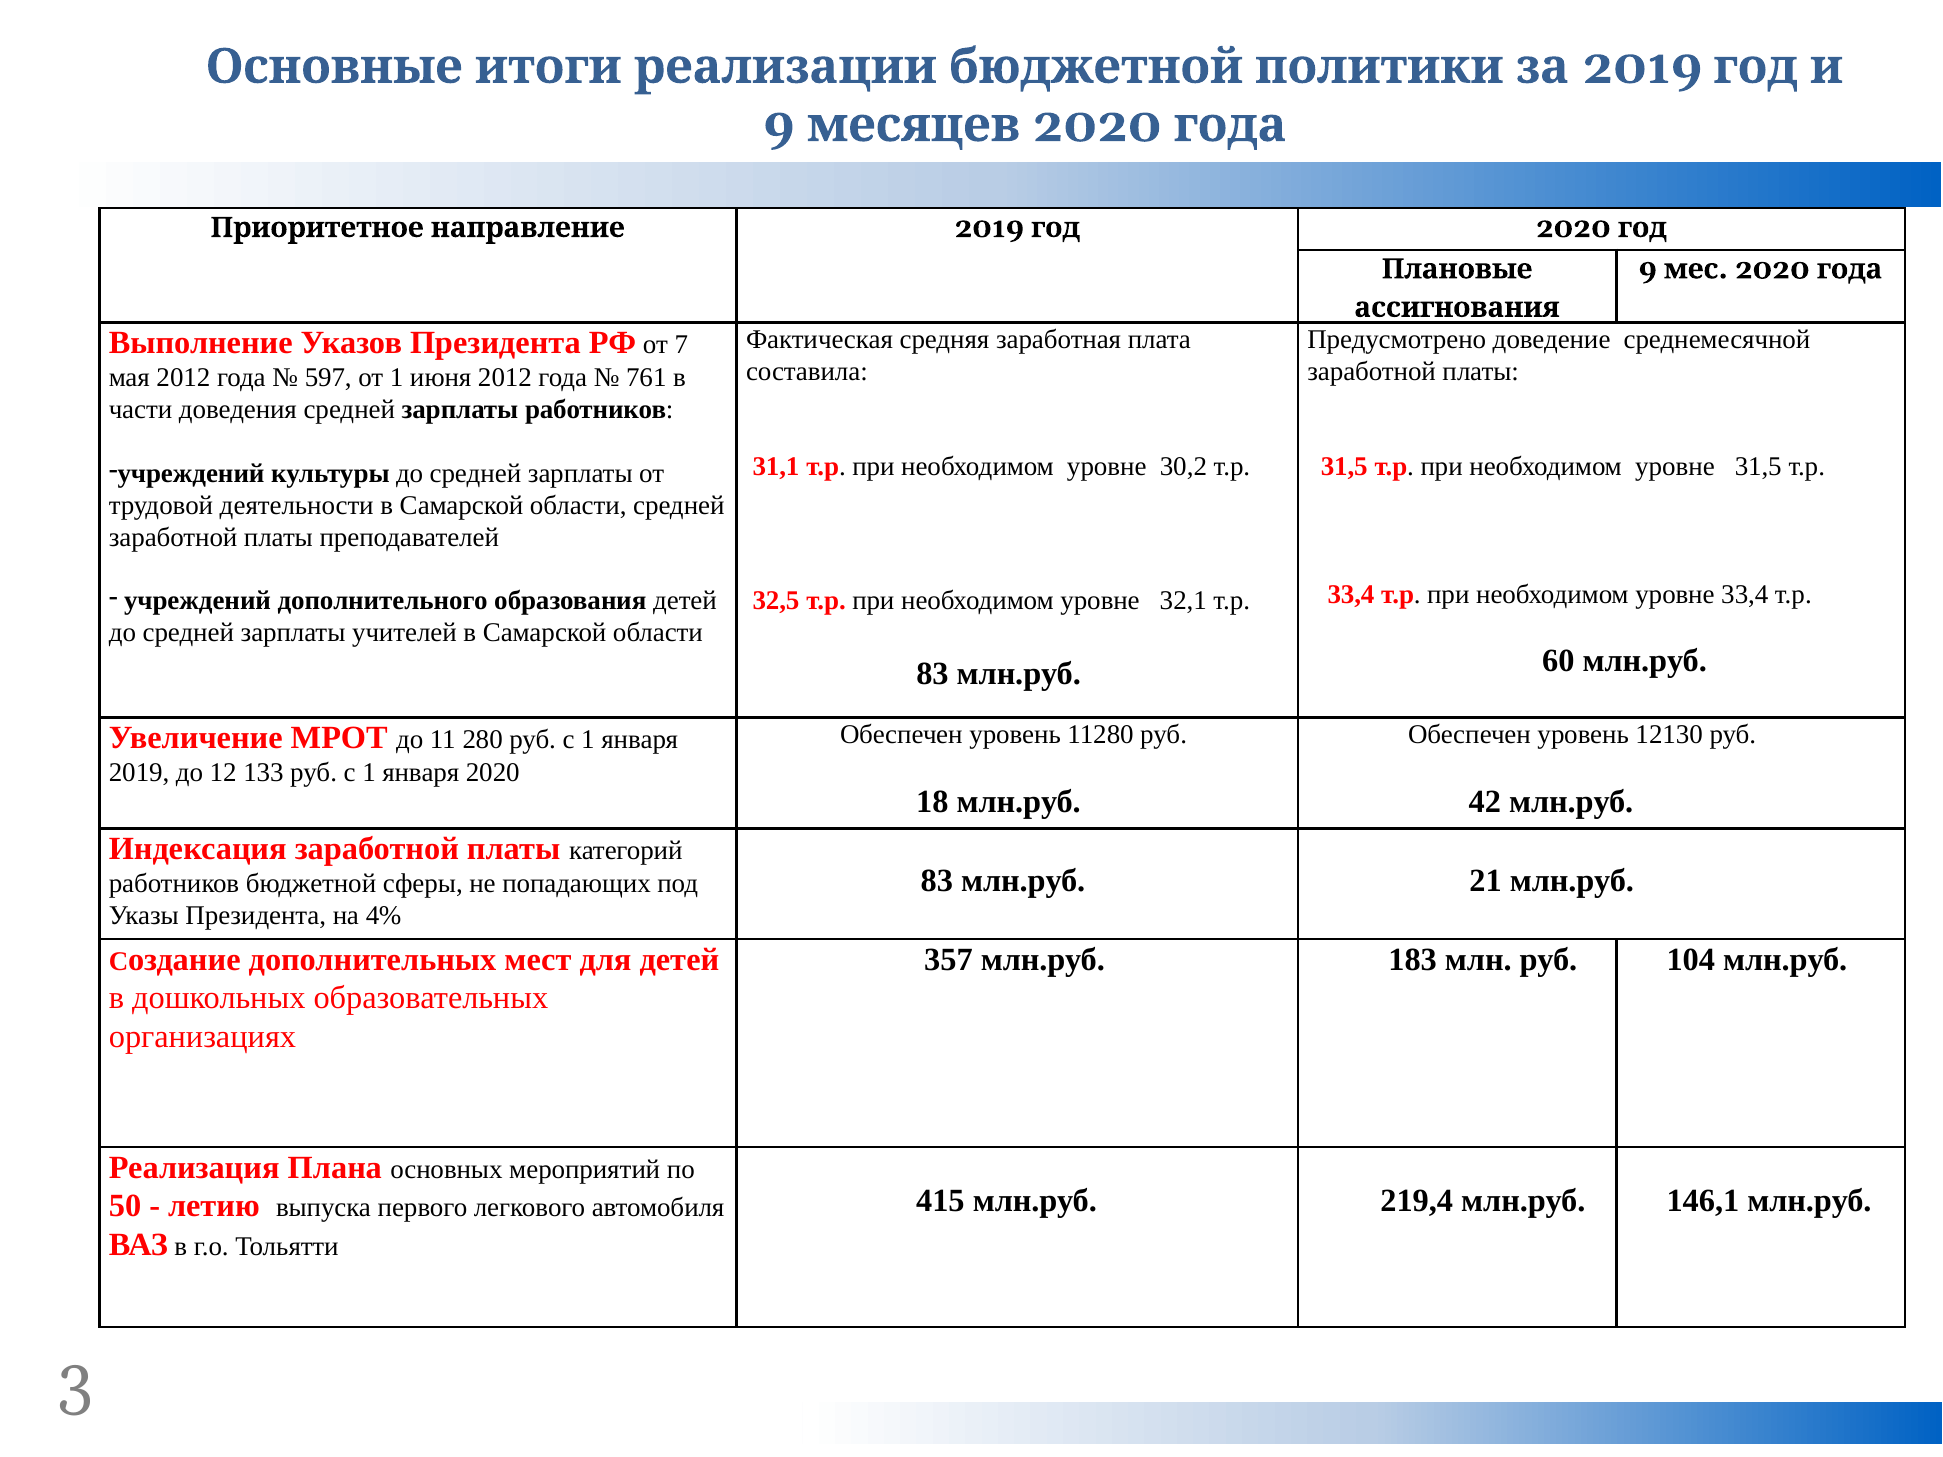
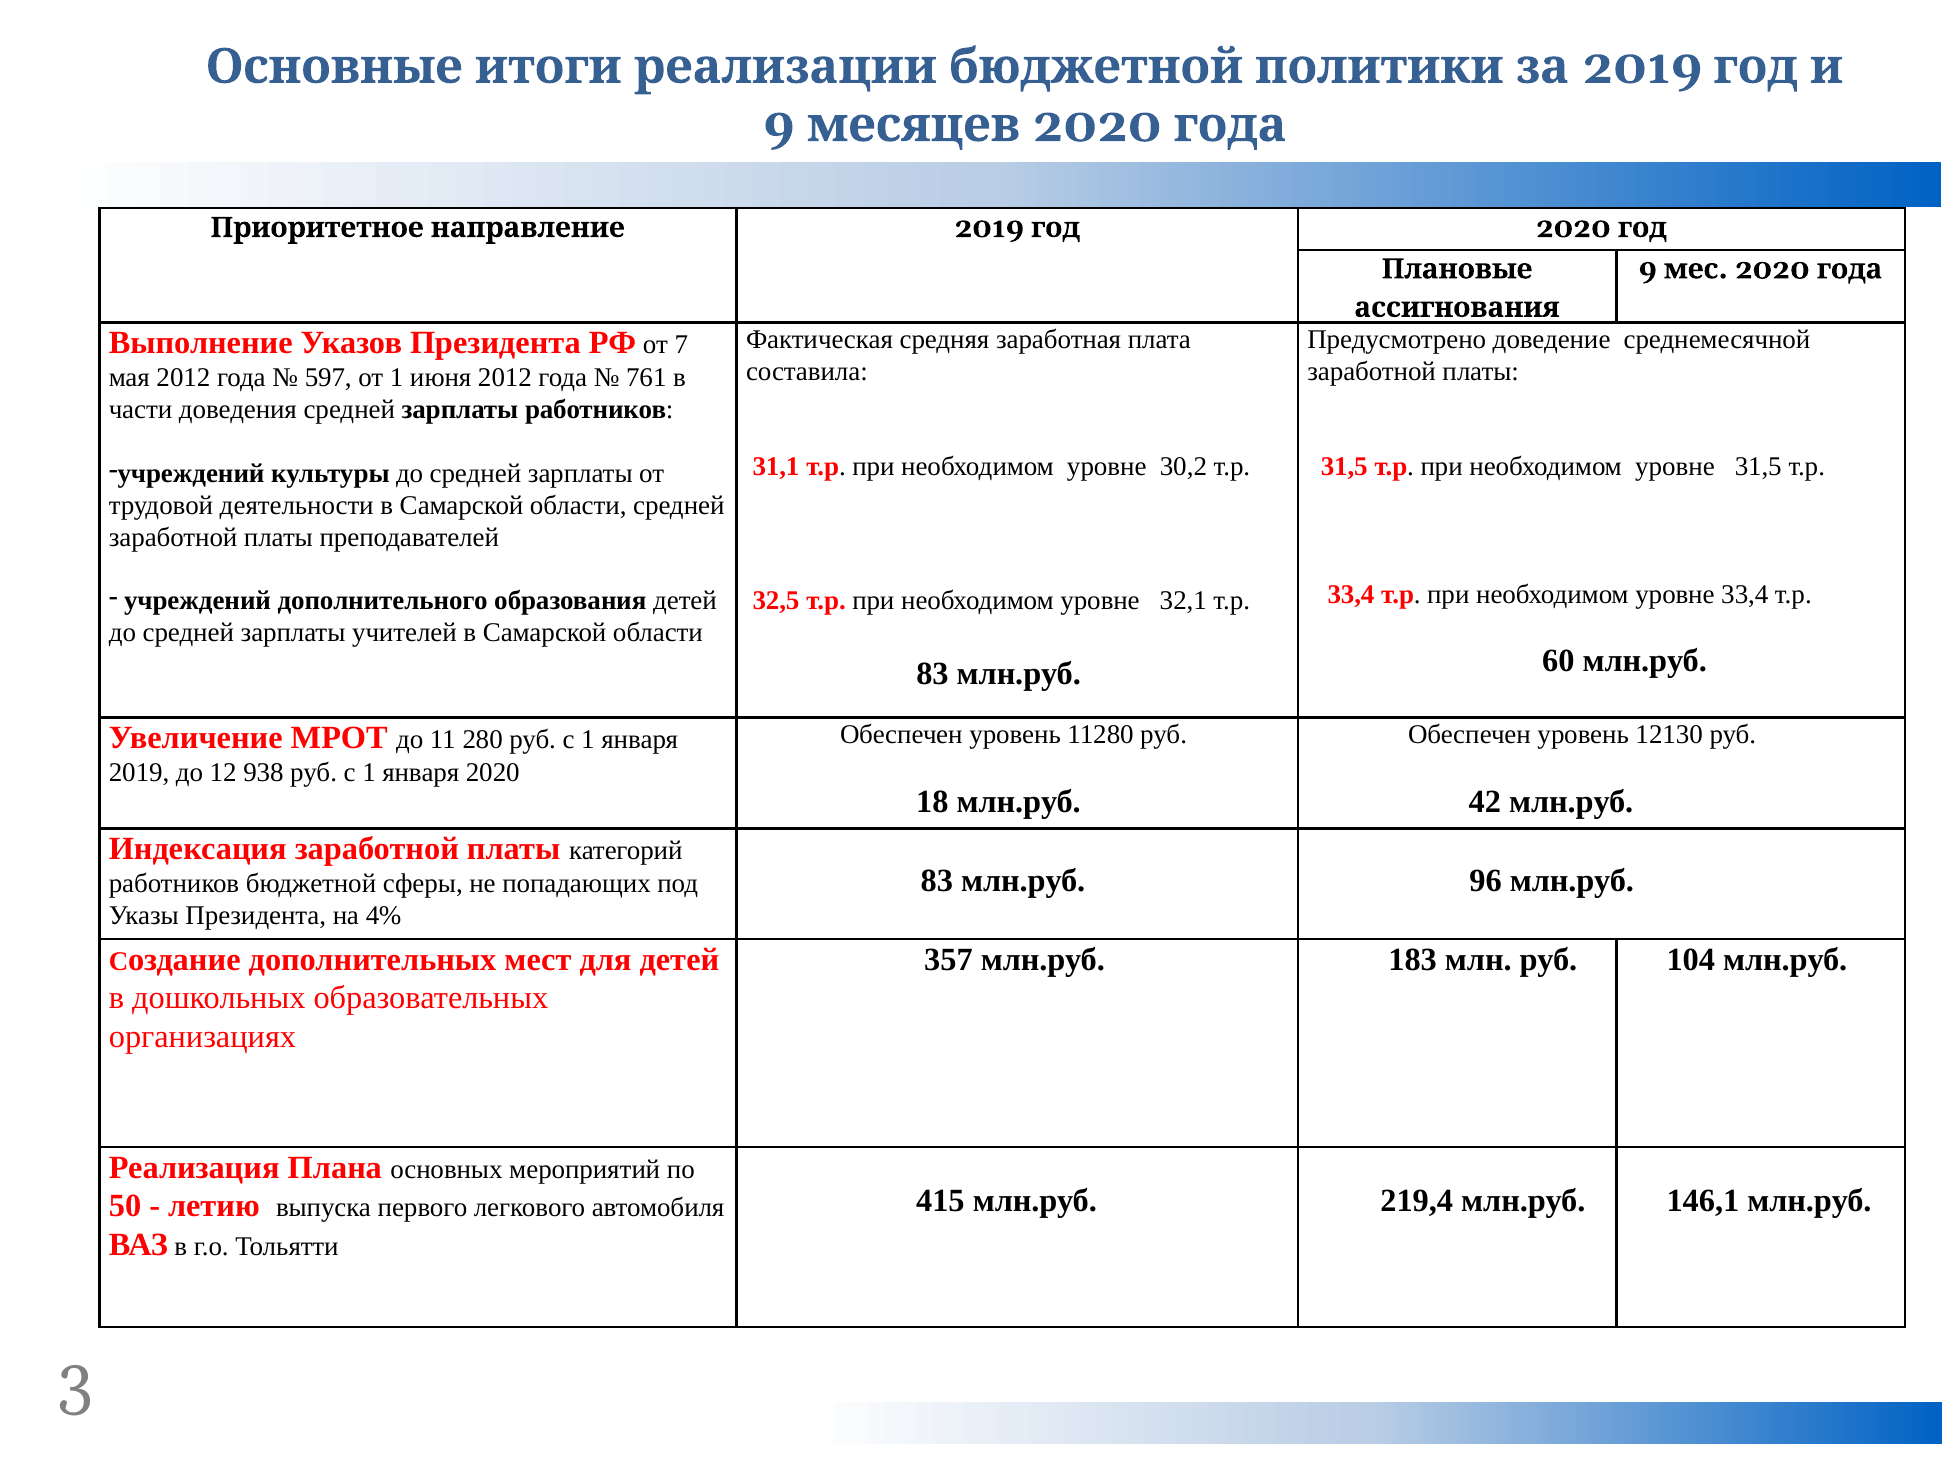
133: 133 -> 938 (263, 773)
21: 21 -> 96 (1486, 881)
